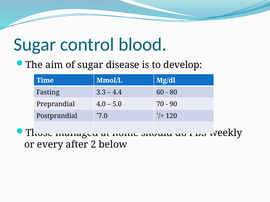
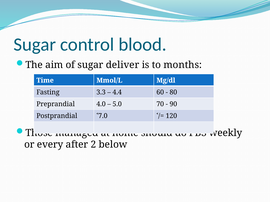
disease: disease -> deliver (123, 65)
develop: develop -> months (183, 65)
